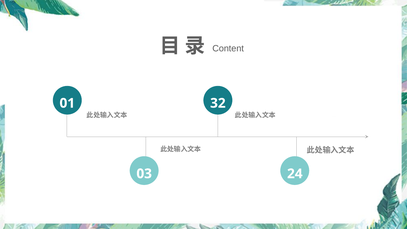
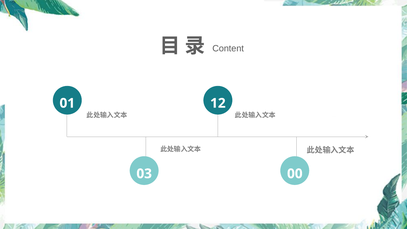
32: 32 -> 12 (218, 103)
24: 24 -> 00 (295, 174)
